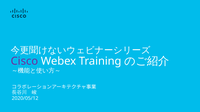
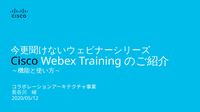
Cisco colour: purple -> black (24, 61)
